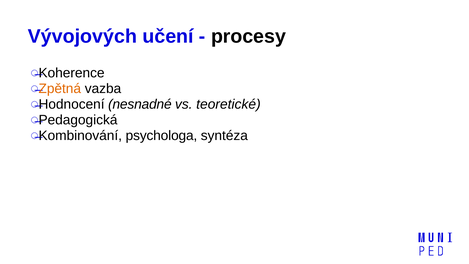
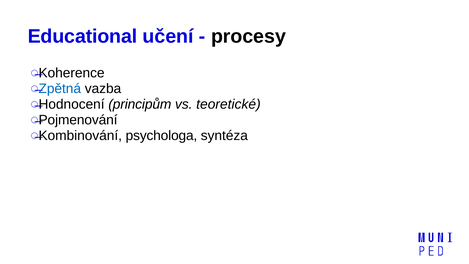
Vývojových: Vývojových -> Educational (82, 36)
Zpětná colour: orange -> blue (60, 89)
nesnadné: nesnadné -> principům (140, 104)
Pedagogická: Pedagogická -> Pojmenování (78, 120)
